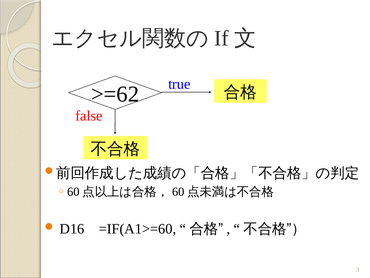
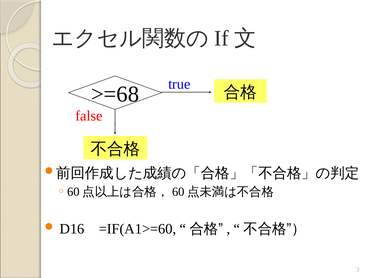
>=62: >=62 -> >=68 (115, 94)
